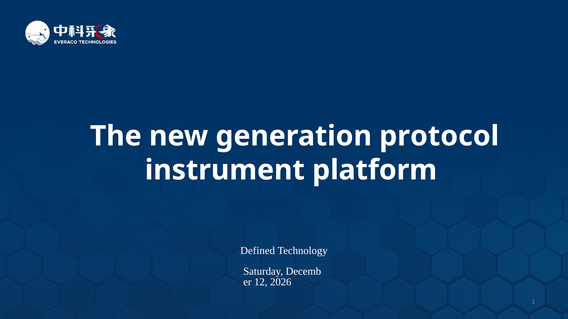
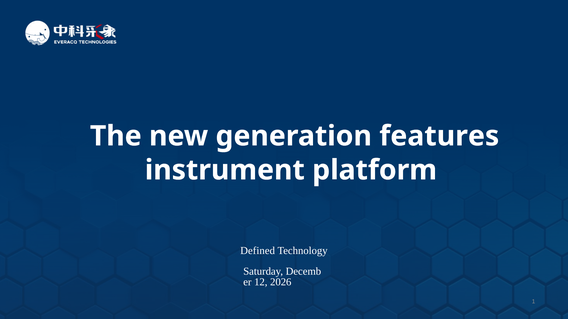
protocol: protocol -> features (439, 136)
